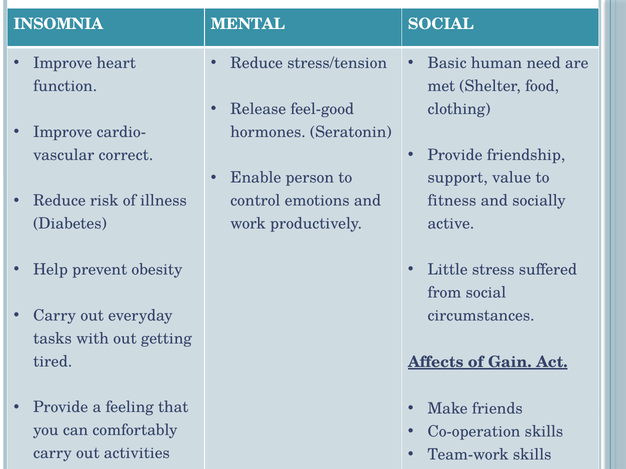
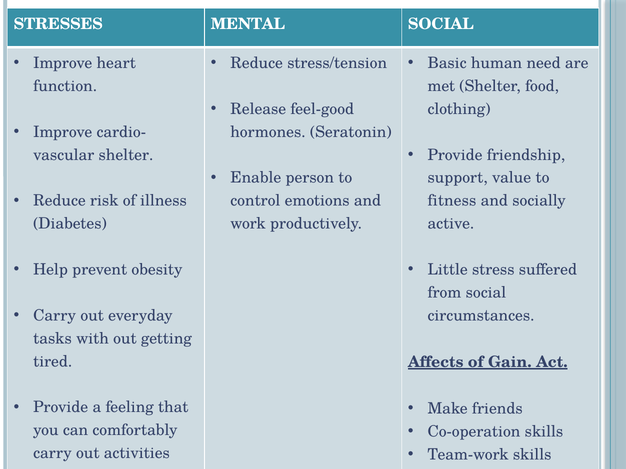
INSOMNIA: INSOMNIA -> STRESSES (58, 24)
correct: correct -> shelter (126, 155)
